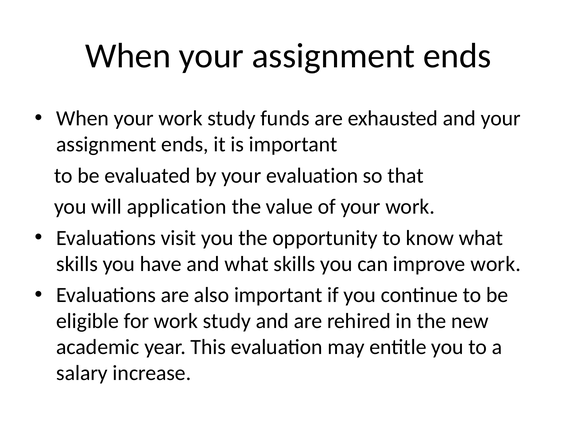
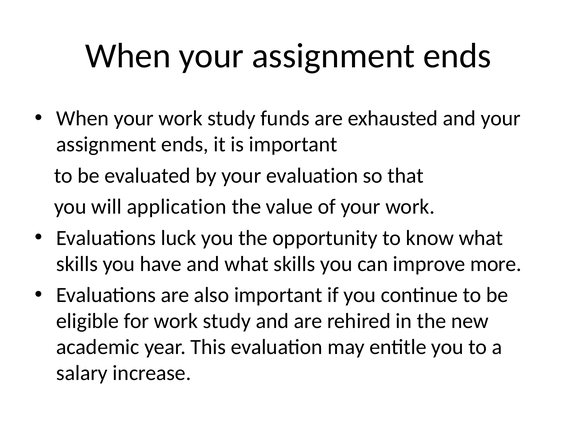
visit: visit -> luck (178, 238)
improve work: work -> more (496, 264)
